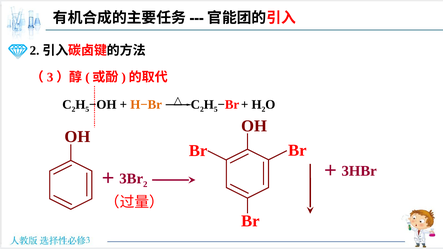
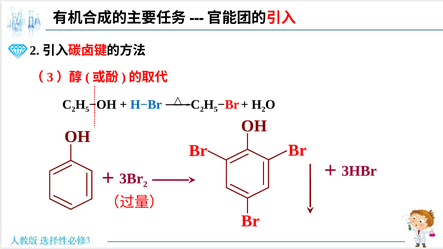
H−Br colour: orange -> blue (146, 105)
